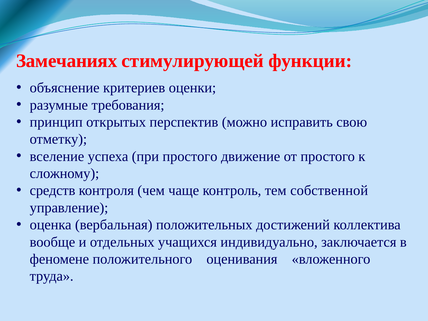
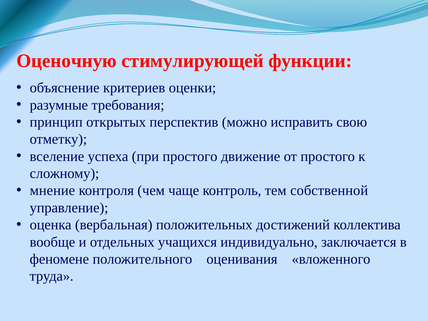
Замечаниях: Замечаниях -> Оценочную (67, 61)
средств: средств -> мнение (52, 191)
